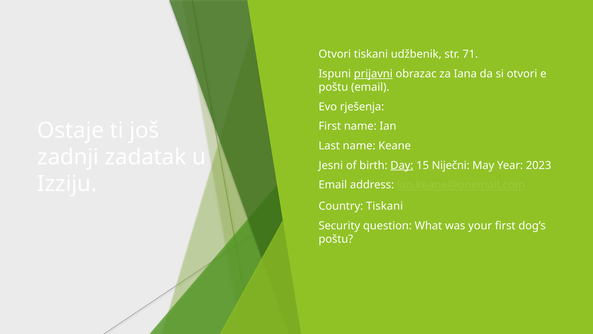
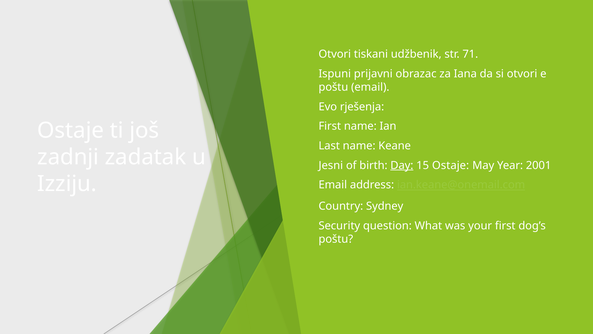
prijavni underline: present -> none (373, 74)
15 Niječni: Niječni -> Ostaje (451, 165)
2023: 2023 -> 2001 (539, 165)
Country Tiskani: Tiskani -> Sydney (385, 206)
